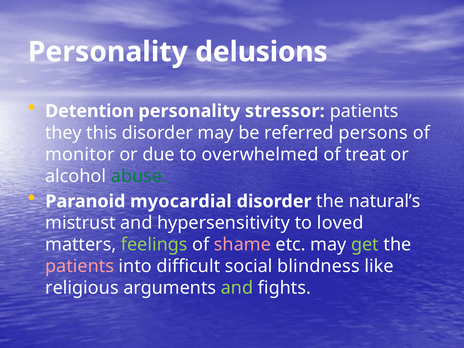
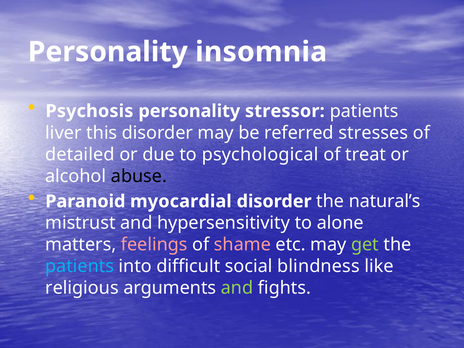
delusions: delusions -> insomnia (261, 52)
Detention: Detention -> Psychosis (89, 111)
they: they -> liver (63, 133)
persons: persons -> stresses (373, 133)
monitor: monitor -> detailed (80, 154)
overwhelmed: overwhelmed -> psychological (260, 154)
abuse colour: green -> black (139, 176)
loved: loved -> alone (340, 223)
feelings colour: light green -> pink (154, 245)
patients colour: pink -> light blue (80, 266)
